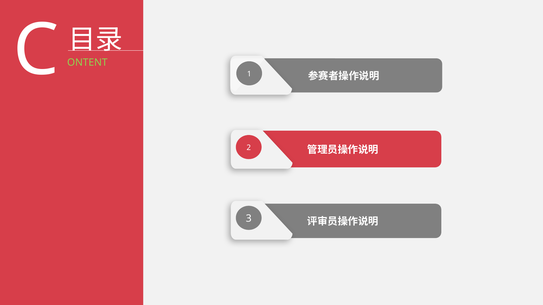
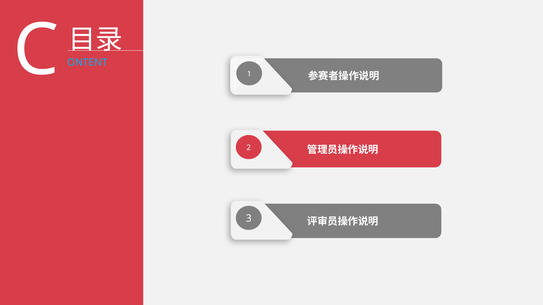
ONTENT colour: light green -> light blue (87, 63)
